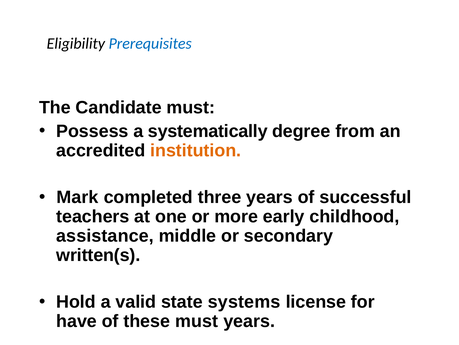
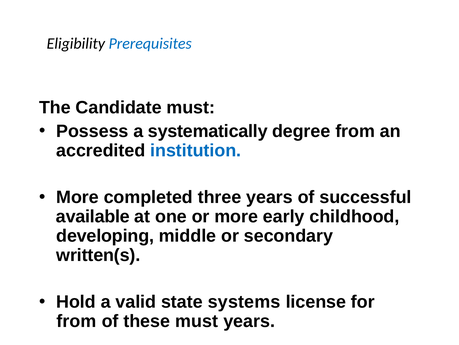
institution colour: orange -> blue (196, 150)
Mark: Mark -> More (78, 197)
teachers: teachers -> available (93, 216)
assistance: assistance -> developing (105, 235)
have: have -> from (76, 321)
